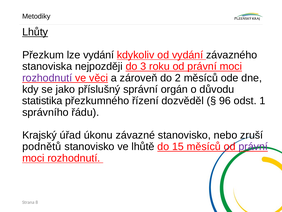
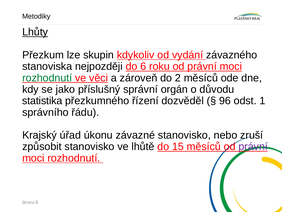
lze vydání: vydání -> skupin (99, 55)
3: 3 -> 6 (143, 66)
rozhodnutí colour: purple -> green (47, 78)
podnětů: podnětů -> způsobit (42, 146)
